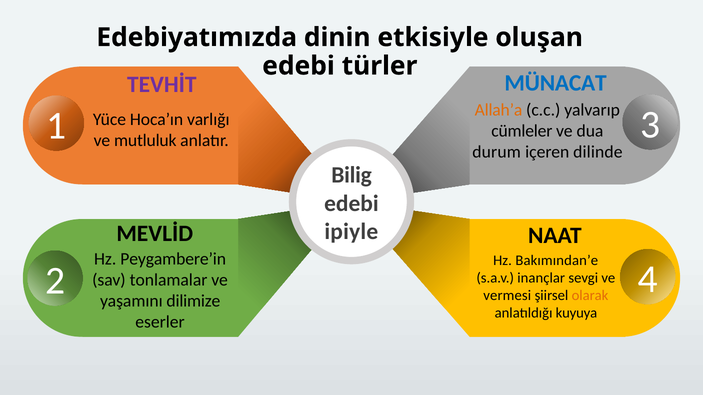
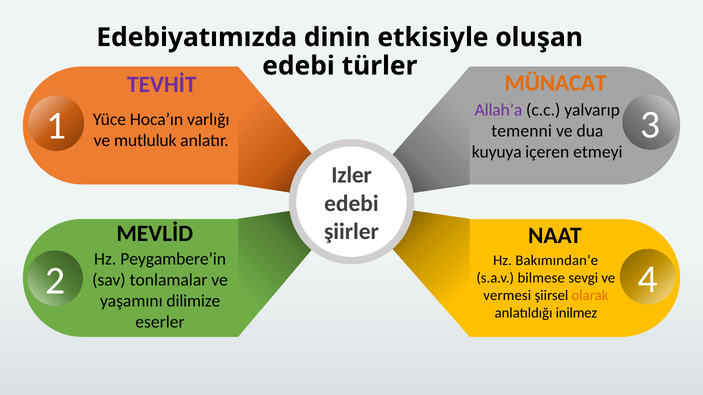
MÜNACAT colour: blue -> orange (556, 83)
Allah’a colour: orange -> purple (498, 110)
cümleler: cümleler -> temenni (522, 131)
durum: durum -> kuyuya (497, 152)
dilinde: dilinde -> etmeyi (598, 152)
Bilig: Bilig -> Izler (352, 175)
ipiyle: ipiyle -> şiirler (351, 232)
inançlar: inançlar -> bilmese (541, 278)
kuyuya: kuyuya -> inilmez (576, 313)
